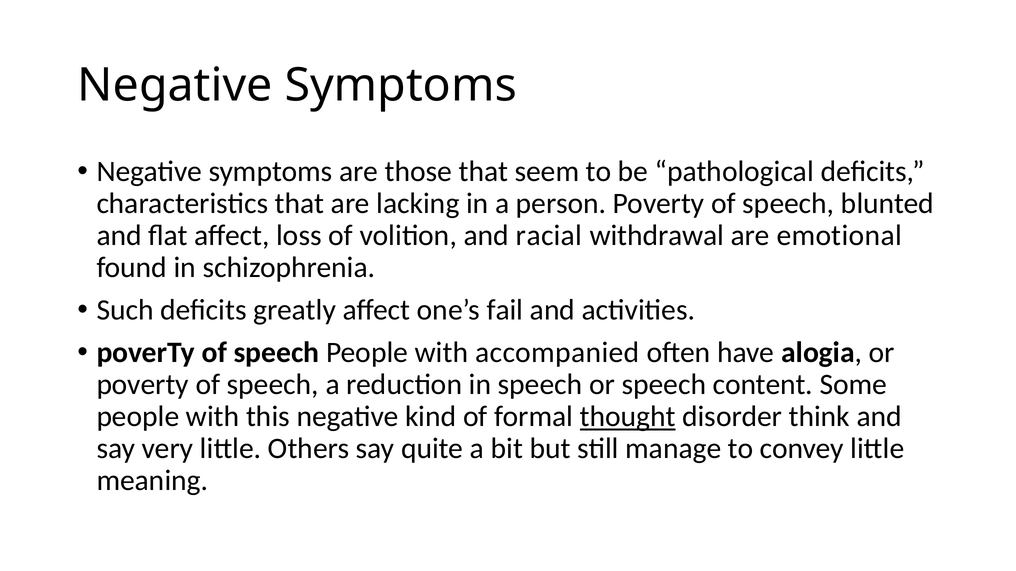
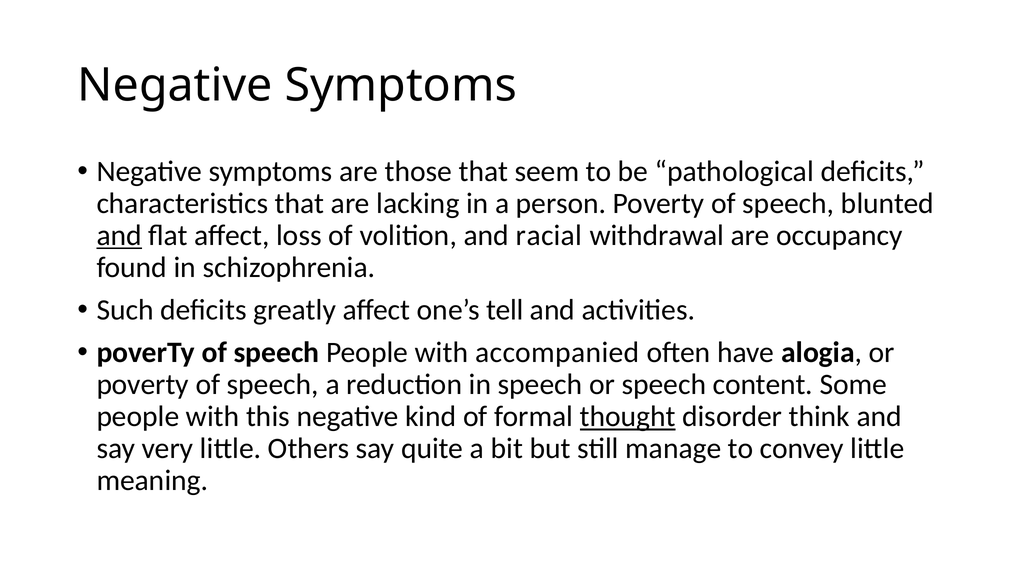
and underline: none -> present (119, 236)
emotional: emotional -> occupancy (839, 236)
fail: fail -> tell (505, 310)
